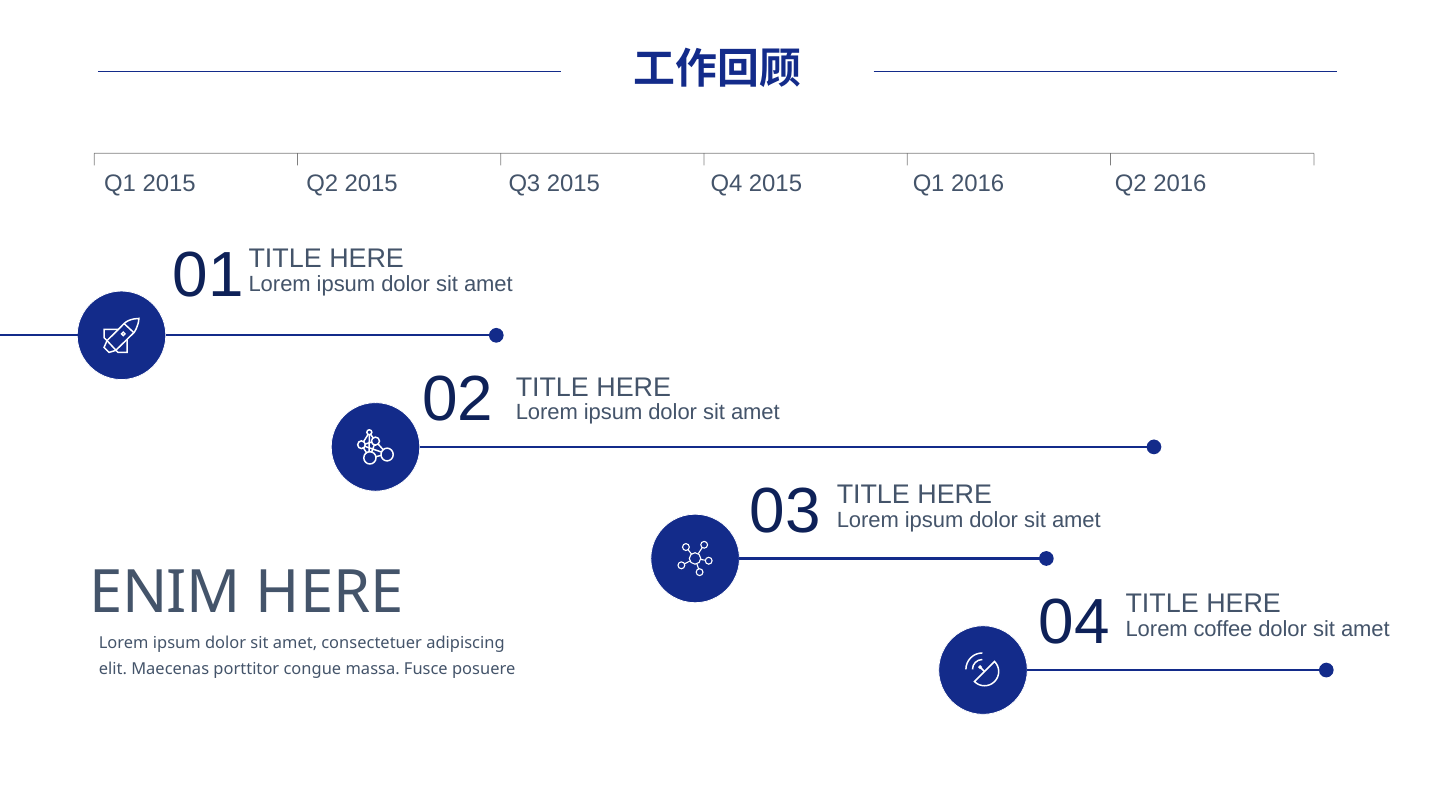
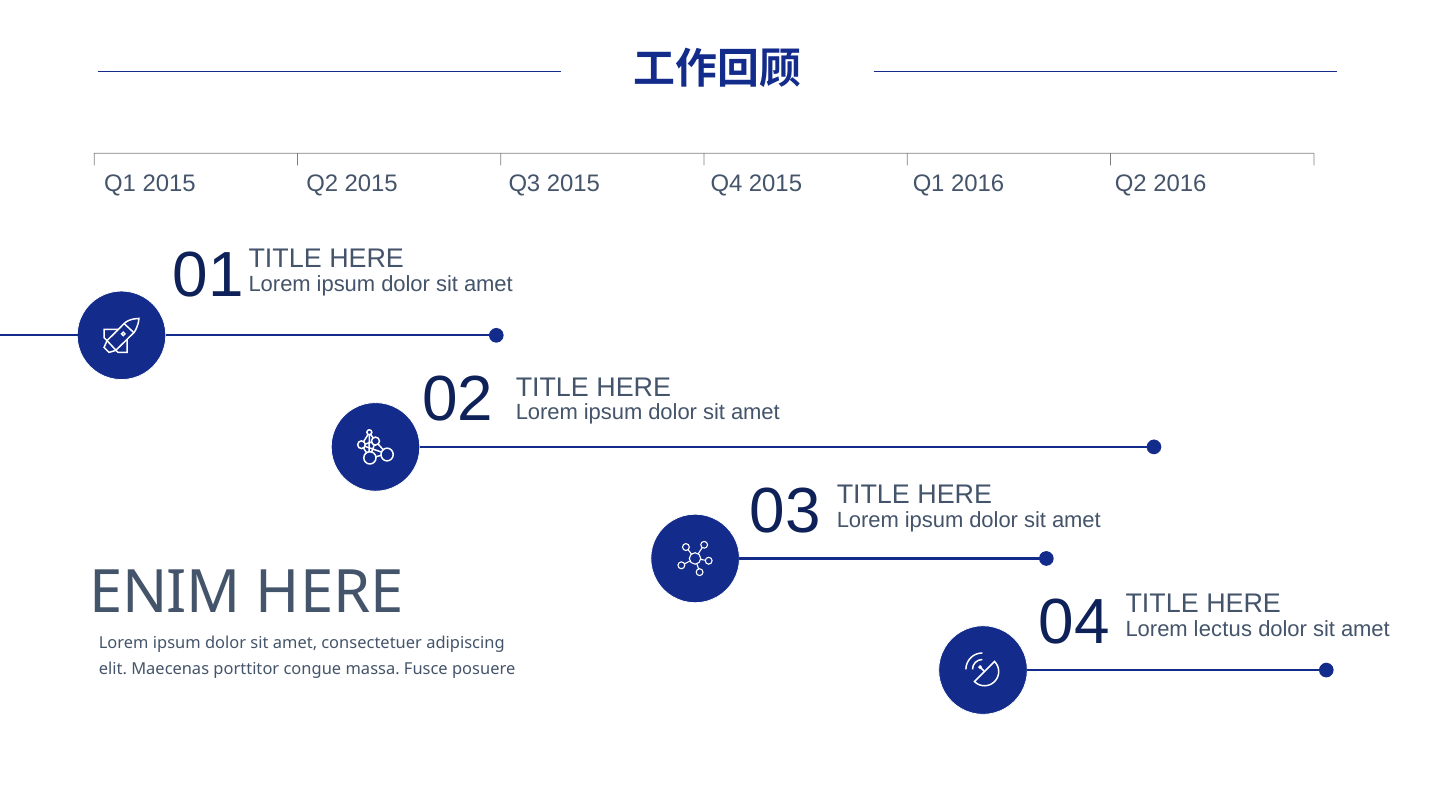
coffee: coffee -> lectus (1223, 629)
